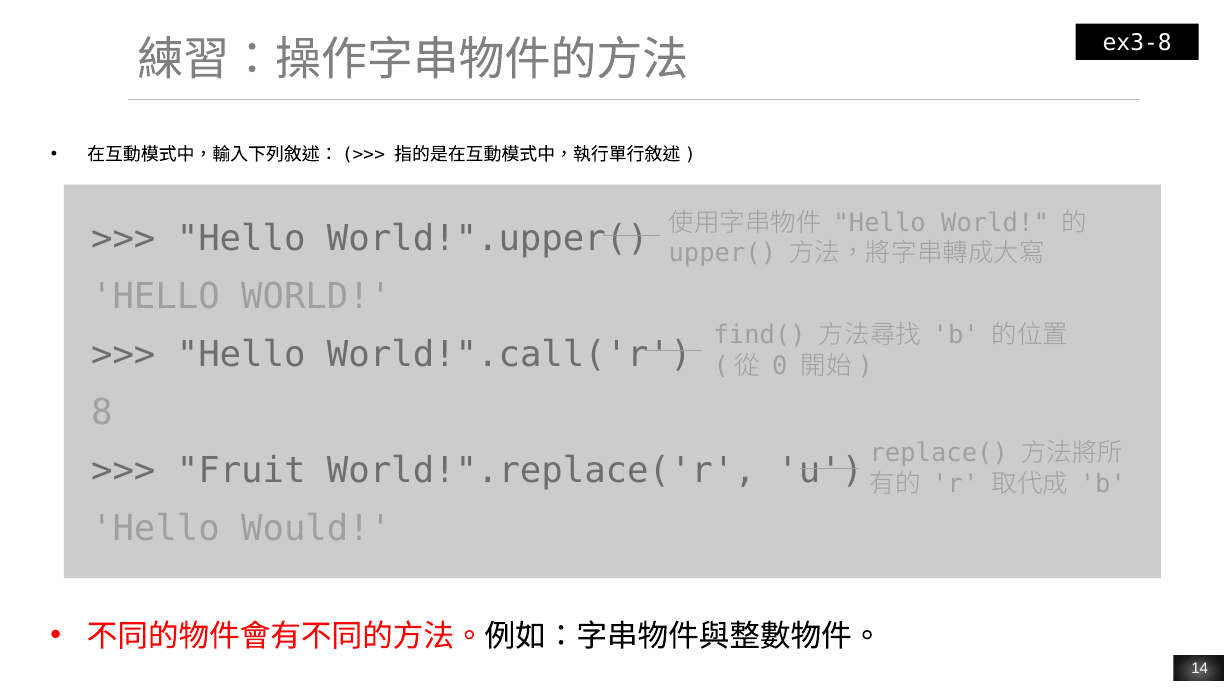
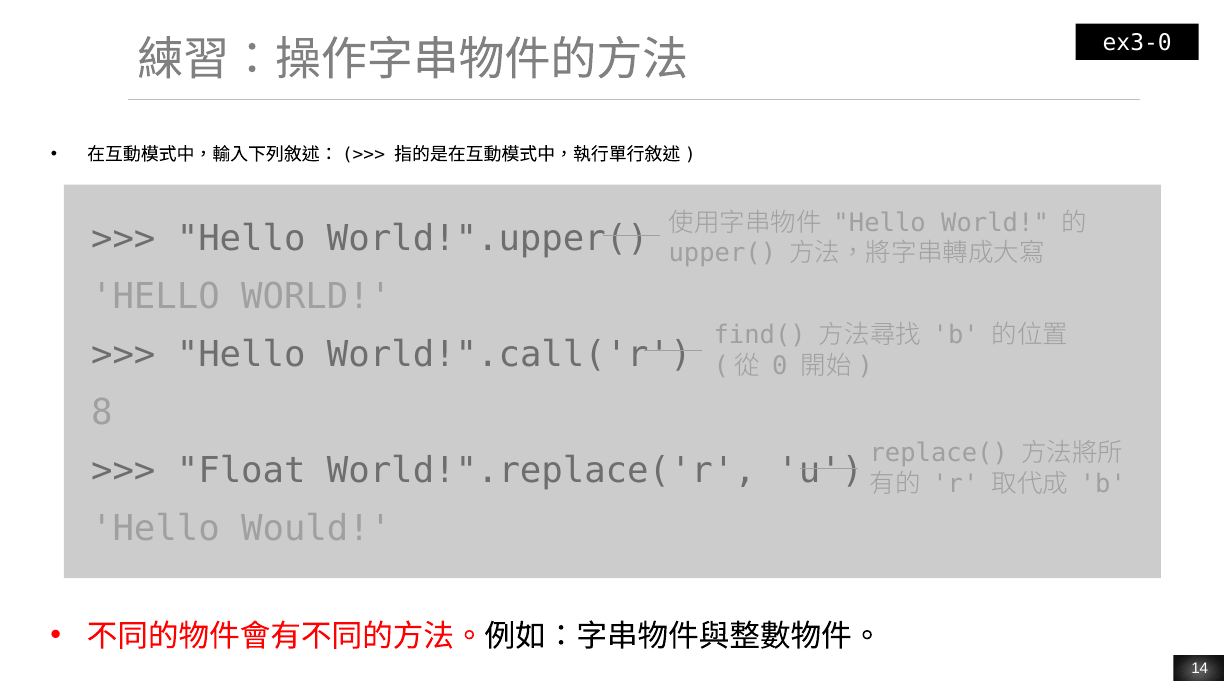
ex3-8: ex3-8 -> ex3-0 (1137, 43)
Fruit: Fruit -> Float (241, 471)
